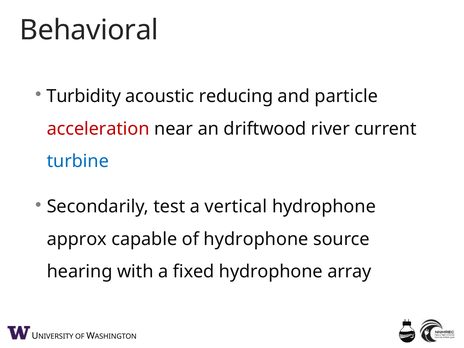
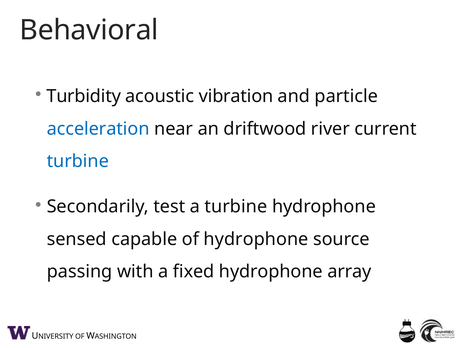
reducing: reducing -> vibration (236, 96)
acceleration colour: red -> blue (98, 129)
a vertical: vertical -> turbine (236, 207)
approx: approx -> sensed (77, 239)
hearing: hearing -> passing (80, 272)
